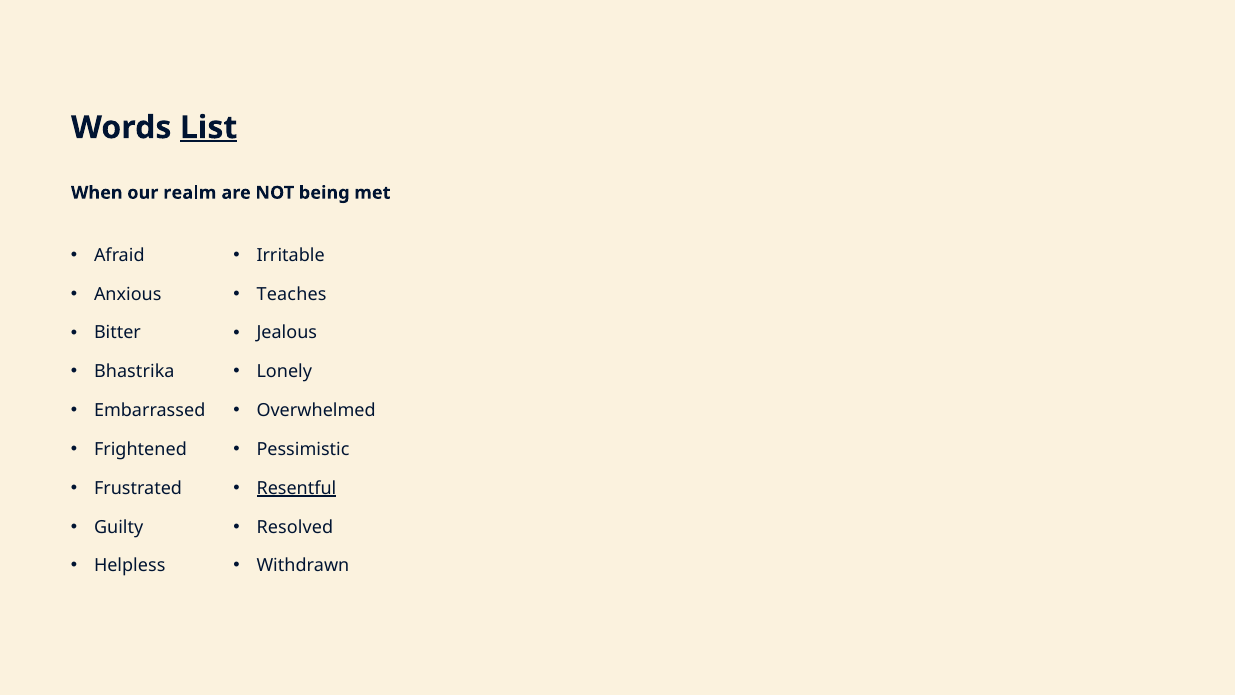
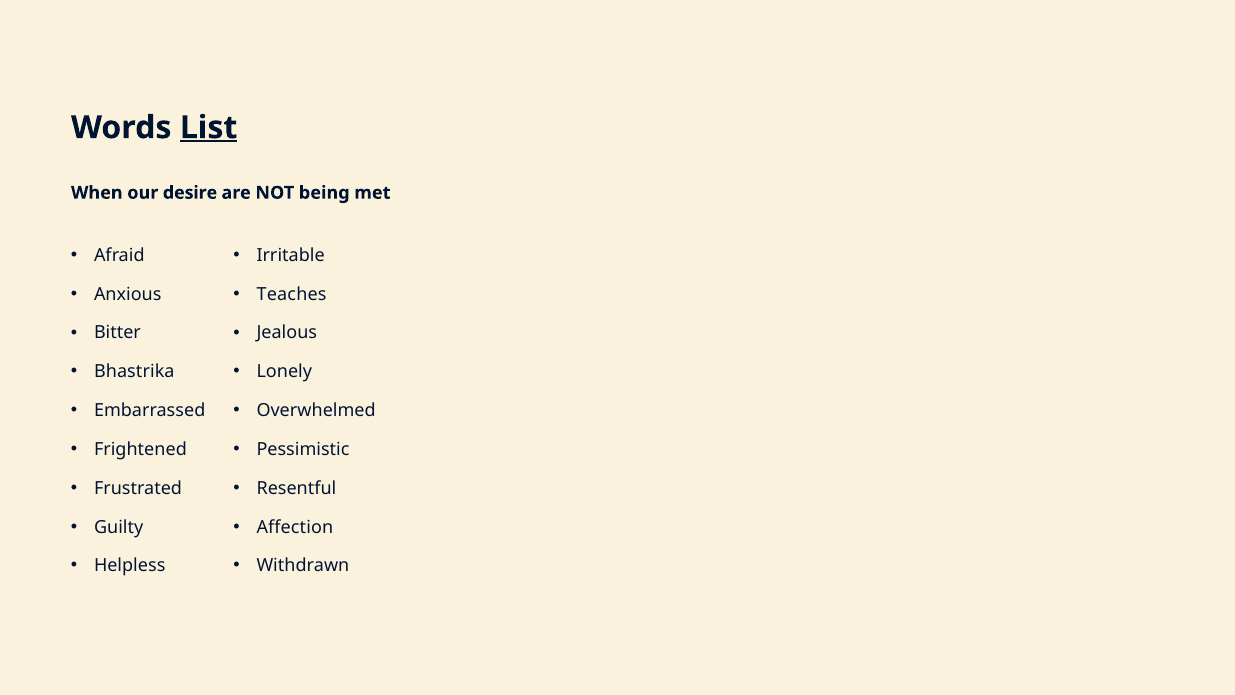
realm: realm -> desire (190, 193)
Resentful underline: present -> none (296, 488)
Resolved: Resolved -> Affection (295, 527)
